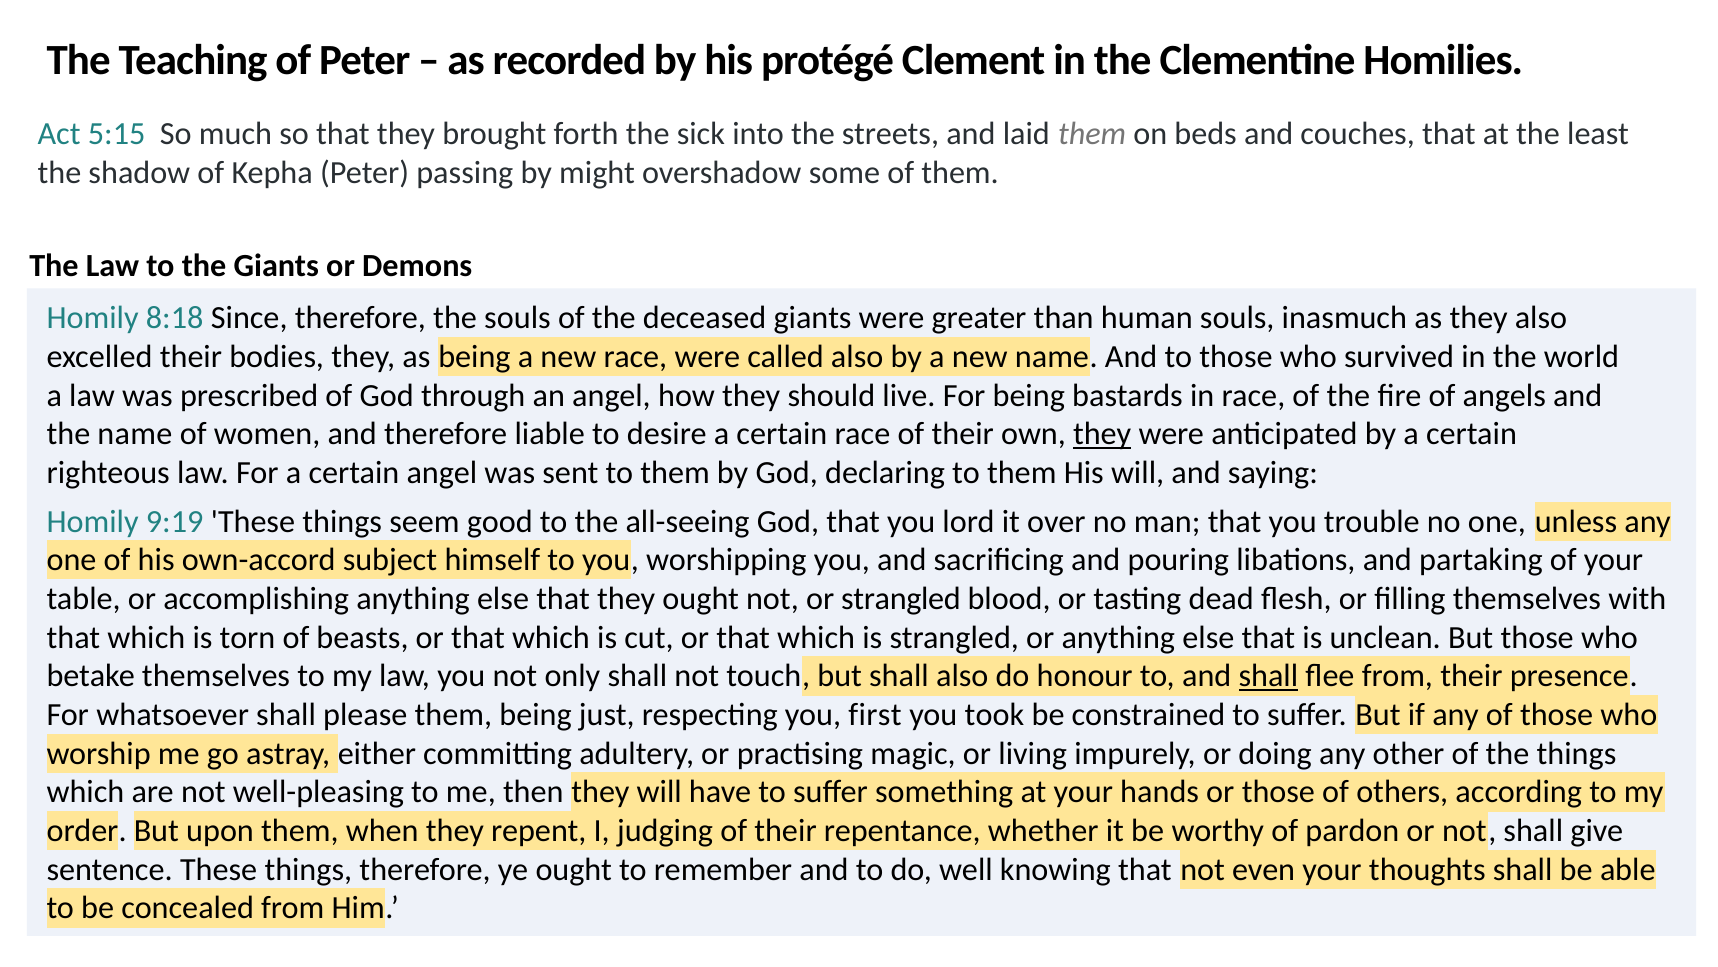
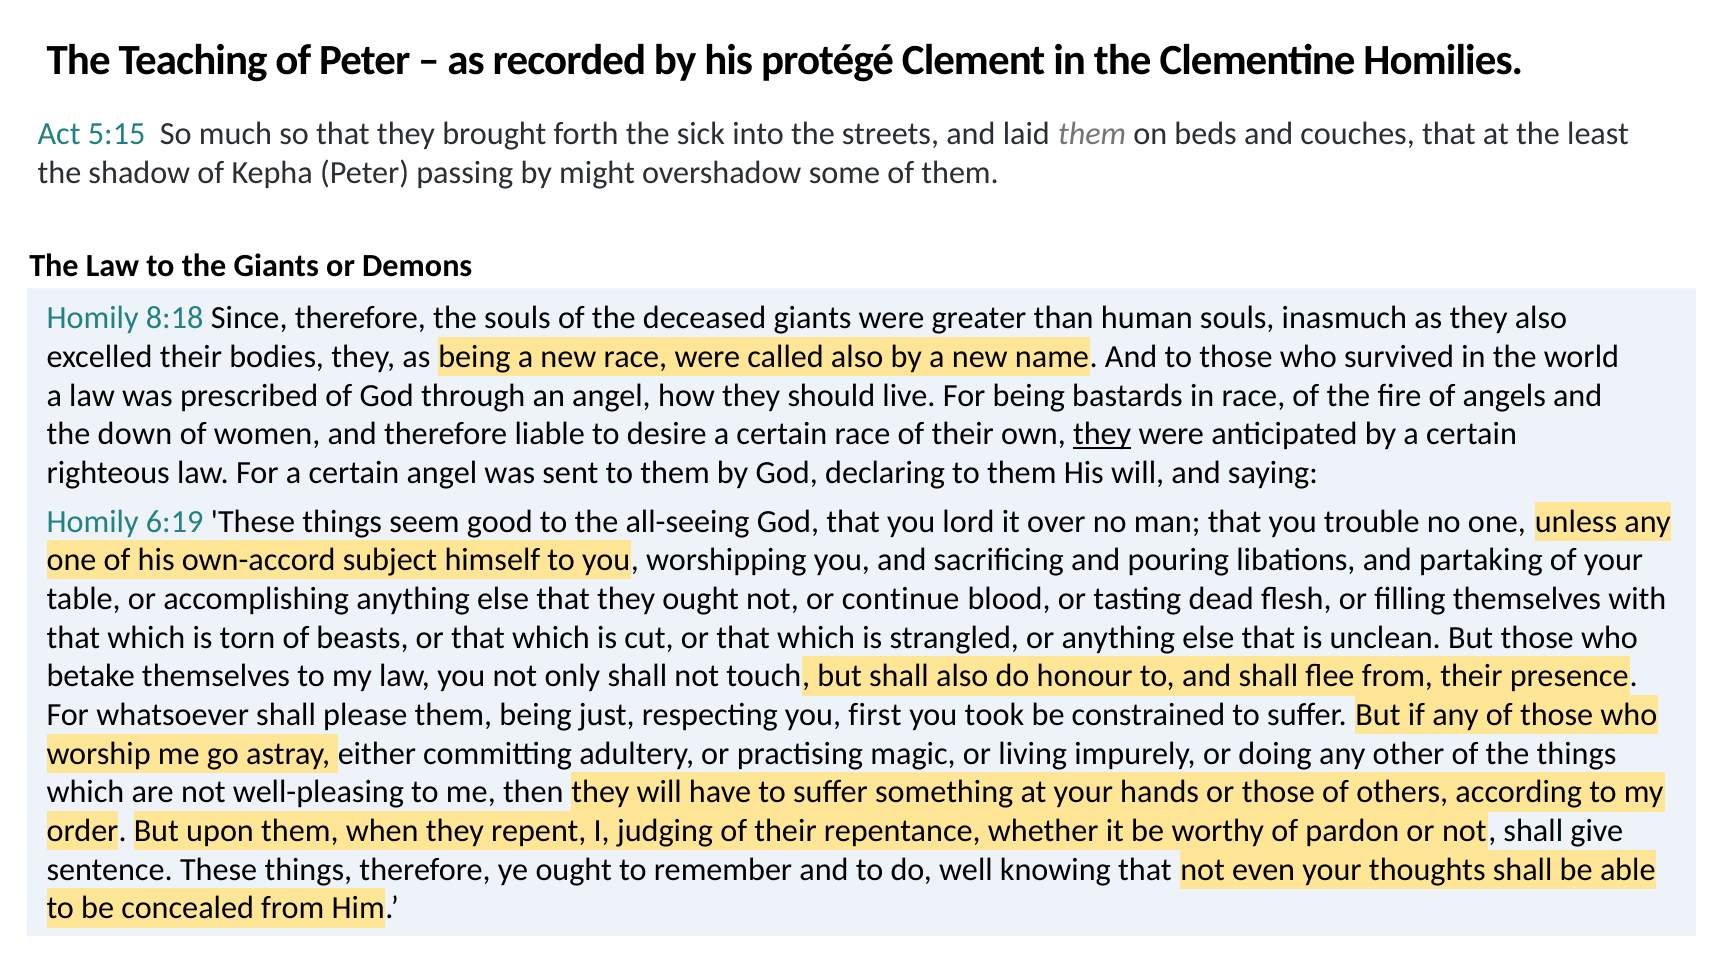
the name: name -> down (135, 434)
9:19: 9:19 -> 6:19 (175, 521)
or strangled: strangled -> continue (901, 598)
shall underline: present -> none (1268, 676)
